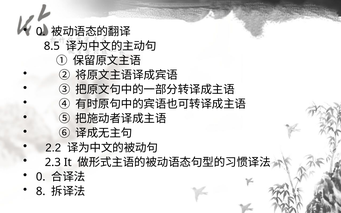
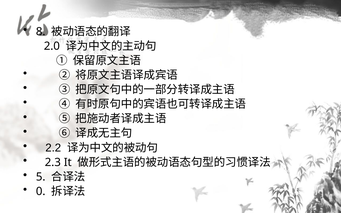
0: 0 -> 8 (41, 32)
8.5: 8.5 -> 2.0 (52, 46)
0: 0 -> 5 (41, 177)
8: 8 -> 0 (41, 191)
